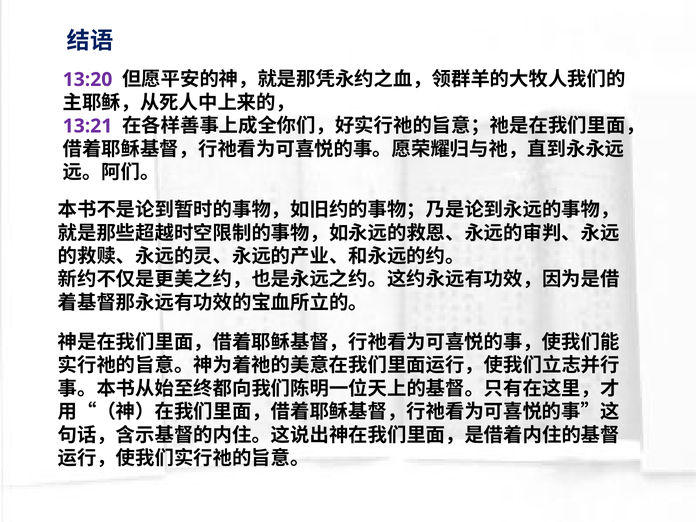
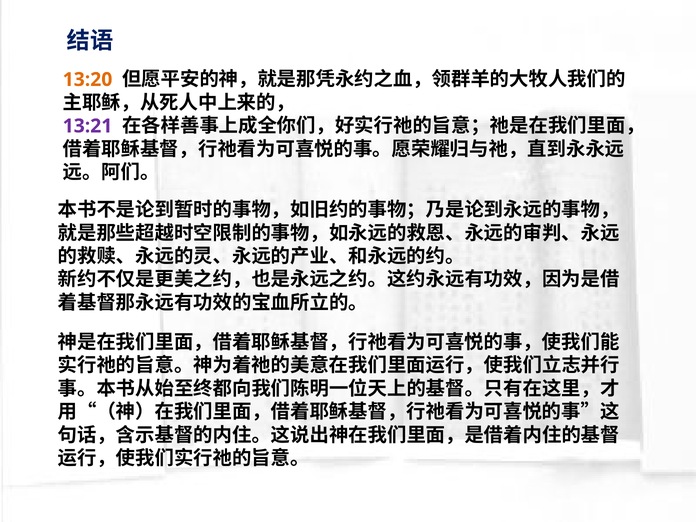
13:20 colour: purple -> orange (88, 80)
